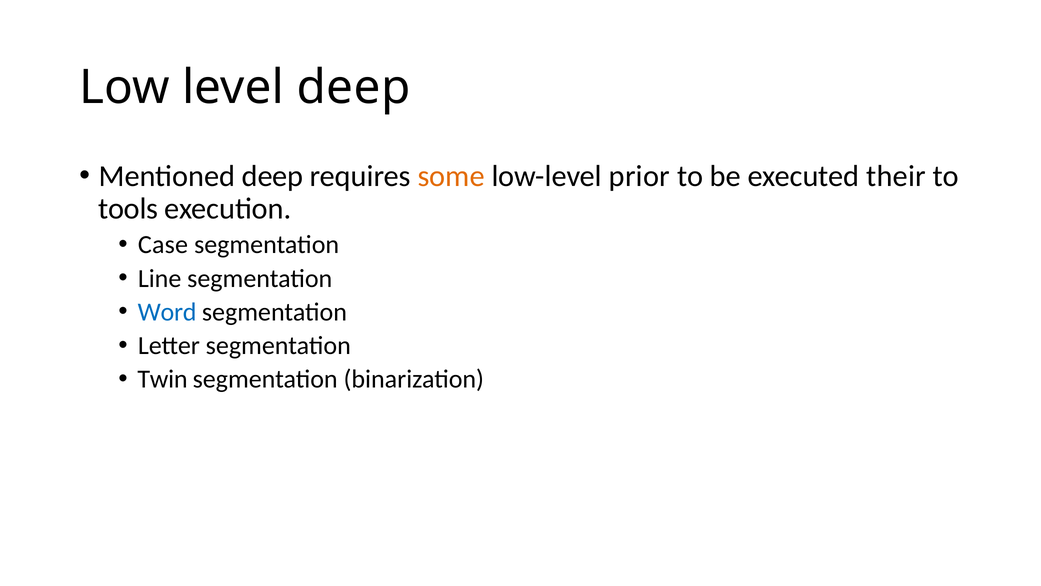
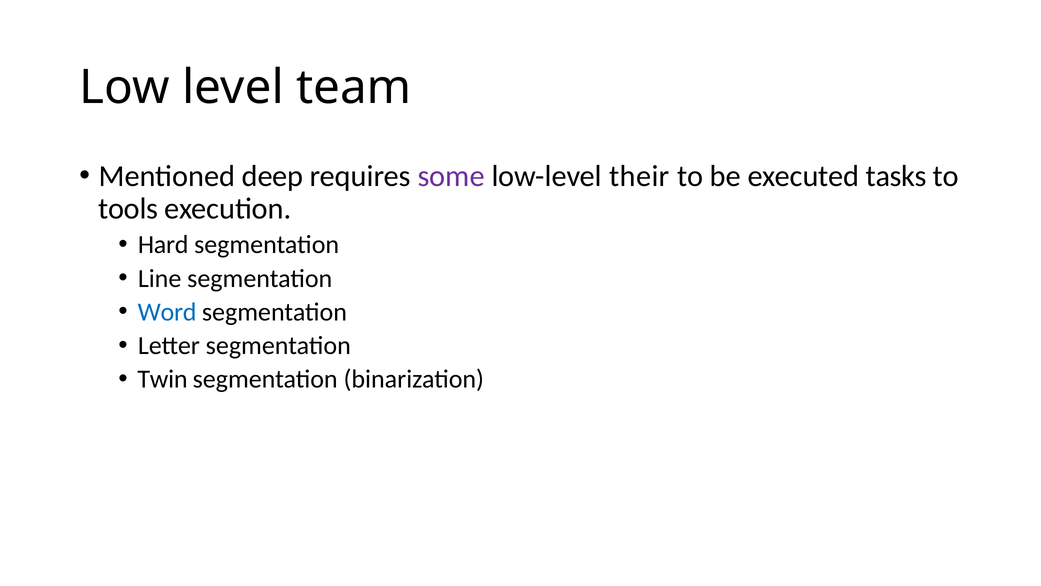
level deep: deep -> team (354, 87)
some colour: orange -> purple (451, 176)
prior: prior -> their (639, 176)
their: their -> tasks (896, 176)
Case: Case -> Hard (163, 245)
